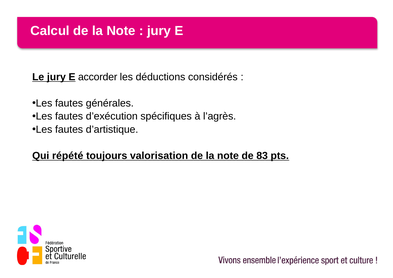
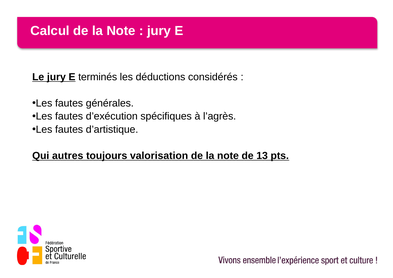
accorder: accorder -> terminés (98, 77)
répété: répété -> autres (68, 156)
83: 83 -> 13 (262, 156)
